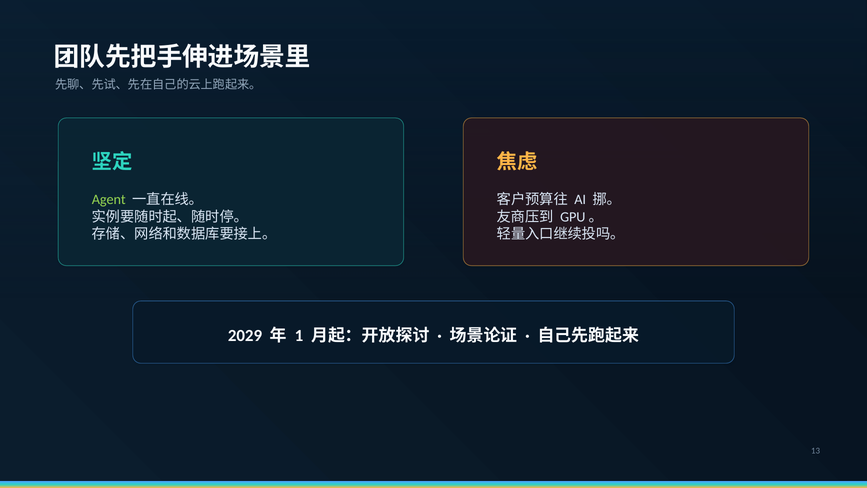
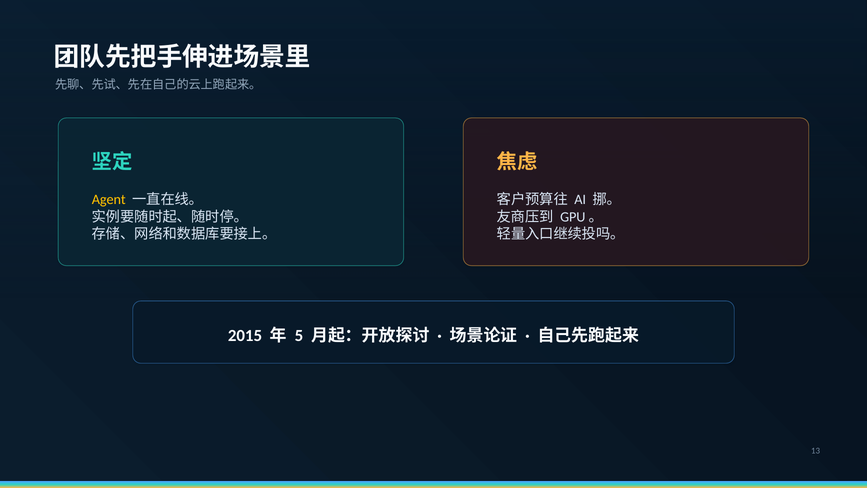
Agent colour: light green -> yellow (109, 200)
2029: 2029 -> 2015 (245, 336)
1: 1 -> 5 (299, 336)
